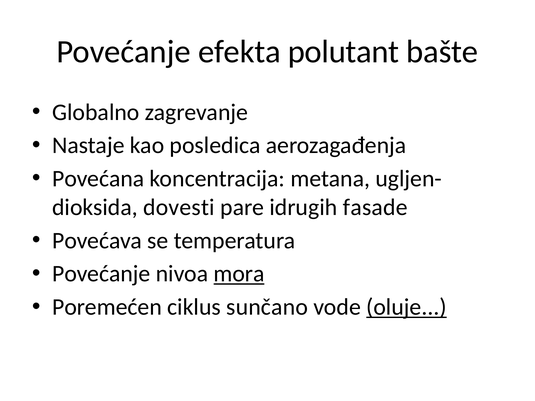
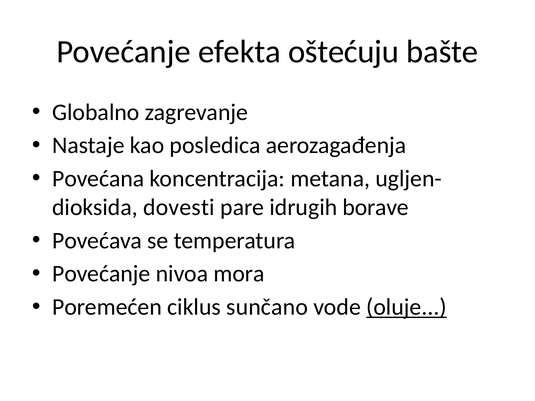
polutant: polutant -> oštećuju (344, 52)
fasade: fasade -> borave (376, 207)
mora underline: present -> none (239, 274)
